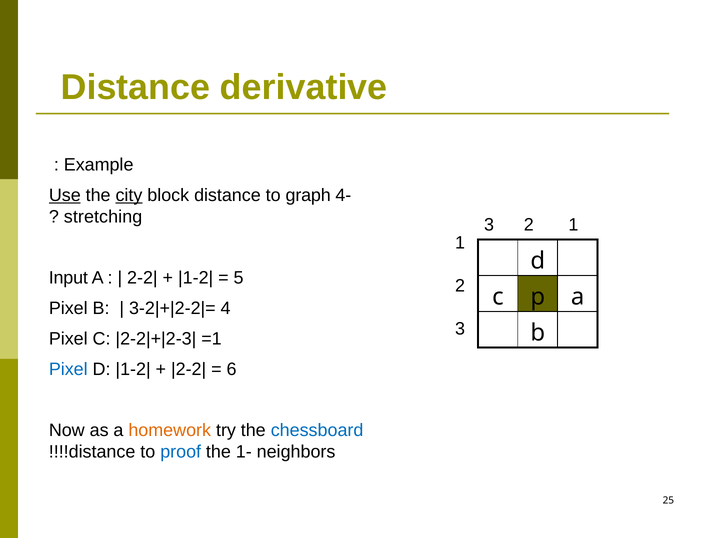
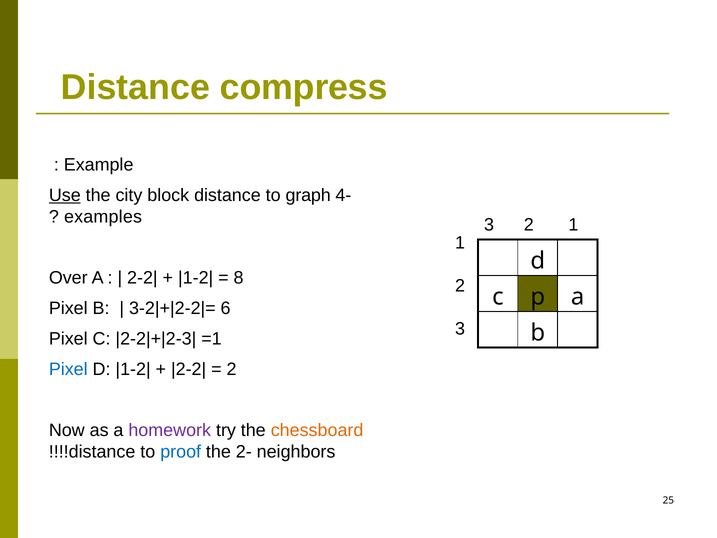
derivative: derivative -> compress (304, 87)
city underline: present -> none (129, 195)
stretching: stretching -> examples (103, 217)
Input: Input -> Over (68, 278)
5: 5 -> 8 (239, 278)
4: 4 -> 6 (226, 308)
6: 6 -> 2 (232, 369)
homework colour: orange -> purple (170, 430)
chessboard colour: blue -> orange (317, 430)
1-: 1- -> 2- (244, 452)
